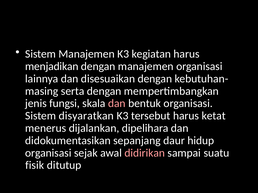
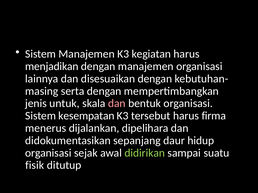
fungsi: fungsi -> untuk (65, 104)
disyaratkan: disyaratkan -> kesempatan (86, 116)
ketat: ketat -> firma (214, 116)
didirikan colour: pink -> light green (145, 153)
